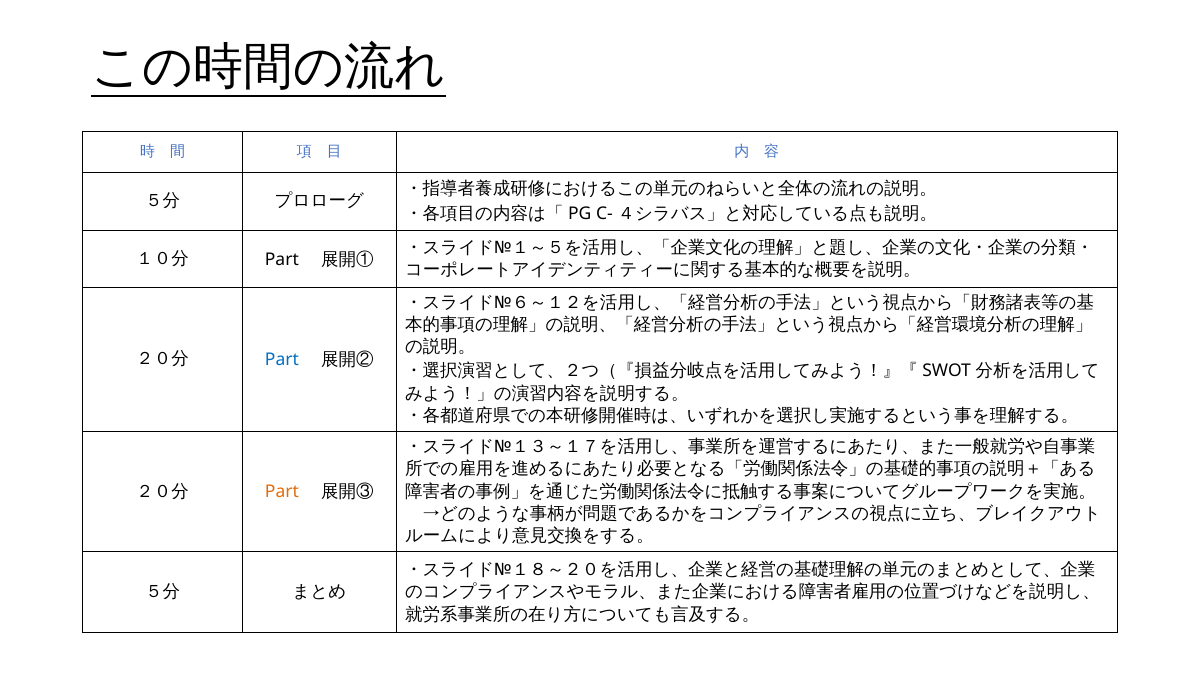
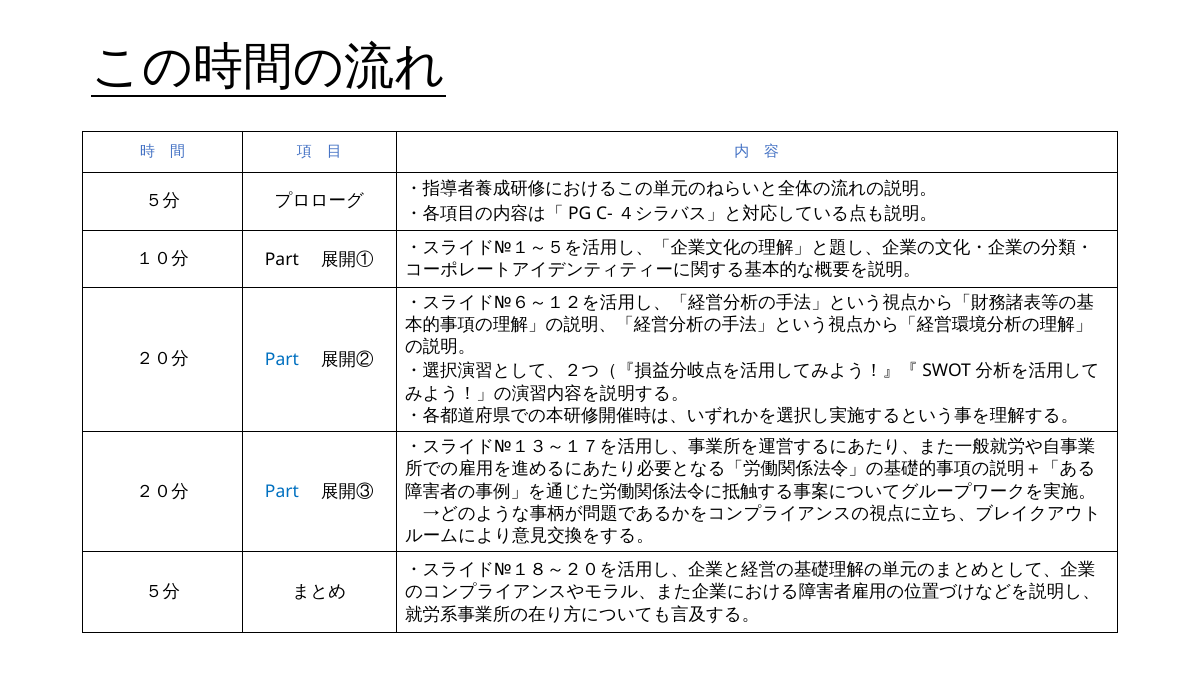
Part colour: orange -> blue (282, 492)
